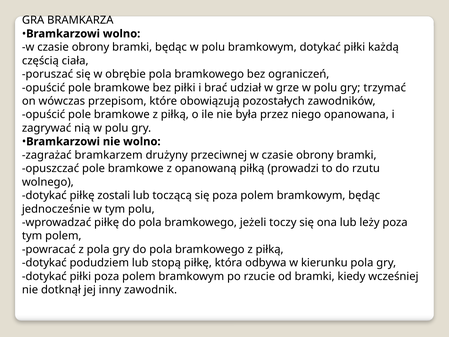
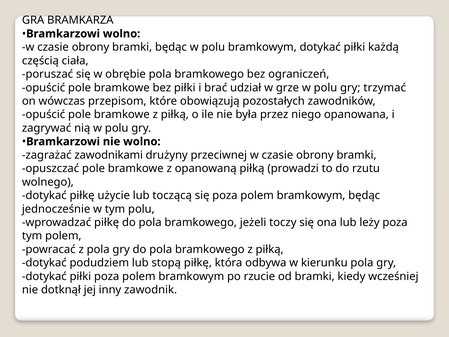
bramkarzem: bramkarzem -> zawodnikami (109, 155)
zostali: zostali -> użycie (114, 195)
